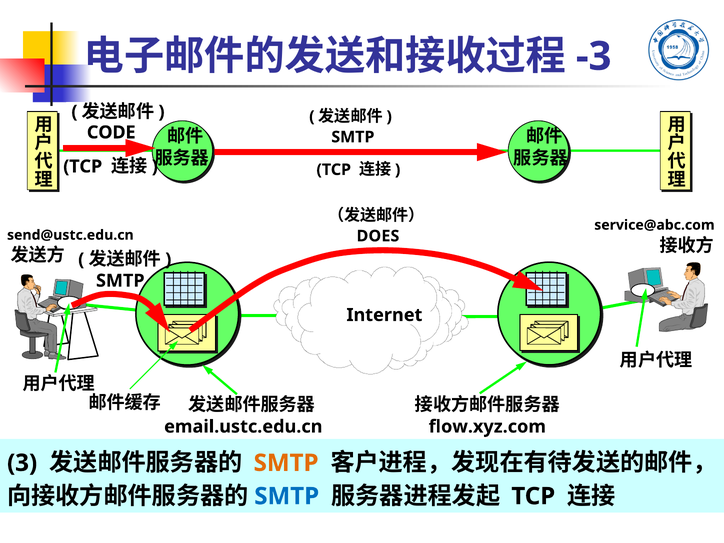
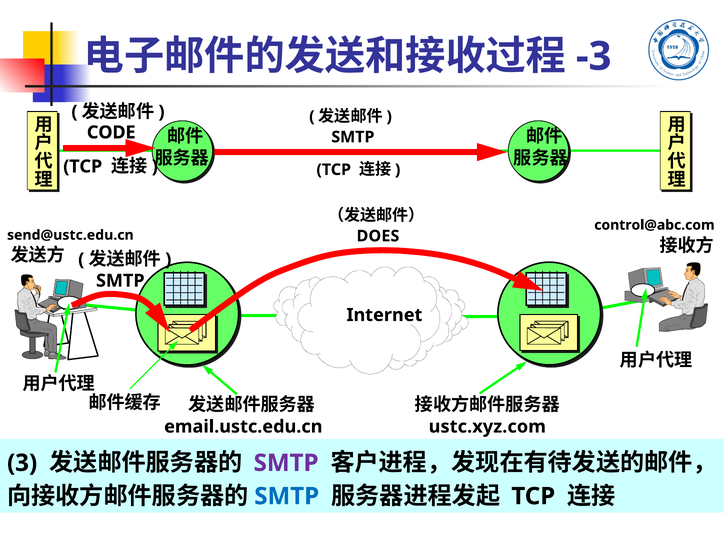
service@abc.com: service@abc.com -> control@abc.com (654, 225)
flow.xyz.com: flow.xyz.com -> ustc.xyz.com (487, 427)
SMTP colour: orange -> purple (286, 463)
